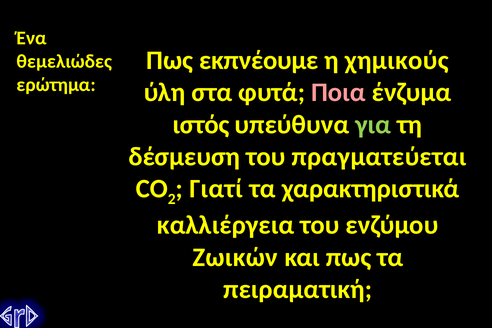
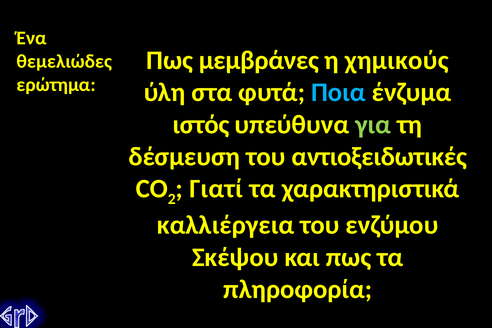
εκπνέουμε: εκπνέουμε -> μεμβράνες (259, 60)
Ποια colour: pink -> light blue (338, 93)
πραγματεύεται: πραγματεύεται -> αντιοξειδωτικές (379, 157)
Ζωικών: Ζωικών -> Σκέψου (235, 257)
πειραματική: πειραματική -> πληροφορία (298, 289)
